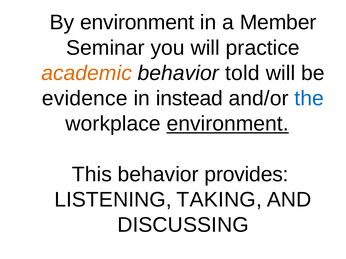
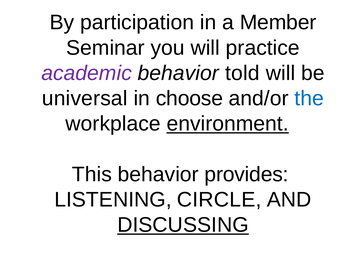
By environment: environment -> participation (137, 23)
academic colour: orange -> purple (87, 73)
evidence: evidence -> universal (85, 99)
instead: instead -> choose (189, 99)
TAKING: TAKING -> CIRCLE (219, 200)
DISCUSSING underline: none -> present (183, 225)
